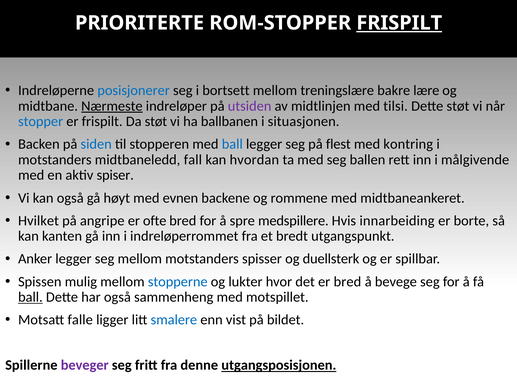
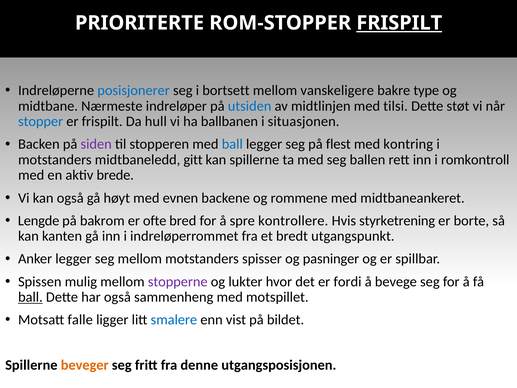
treningslære: treningslære -> vanskeligere (337, 90)
lære: lære -> type (426, 90)
Nærmeste underline: present -> none (112, 106)
utsiden colour: purple -> blue (250, 106)
Da støt: støt -> hull (156, 121)
siden colour: blue -> purple (96, 144)
fall: fall -> gitt (193, 160)
kan hvordan: hvordan -> spillerne (254, 160)
målgivende: målgivende -> romkontroll (475, 160)
spiser: spiser -> brede (115, 175)
Hvilket: Hvilket -> Lengde (39, 221)
angripe: angripe -> bakrom (102, 221)
medspillere: medspillere -> kontrollere (293, 221)
innarbeiding: innarbeiding -> styrketrening (397, 221)
duellsterk: duellsterk -> pasninger (331, 259)
stopperne colour: blue -> purple (178, 281)
er bred: bred -> fordi (347, 281)
beveger colour: purple -> orange (85, 365)
utgangsposisjonen underline: present -> none (279, 365)
